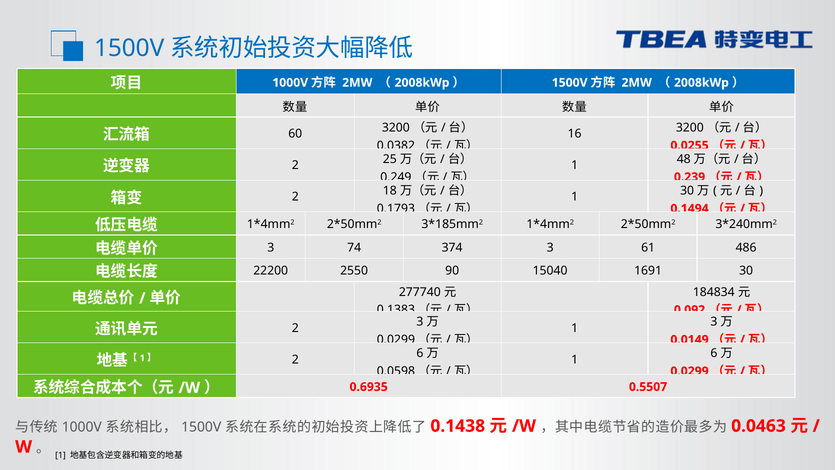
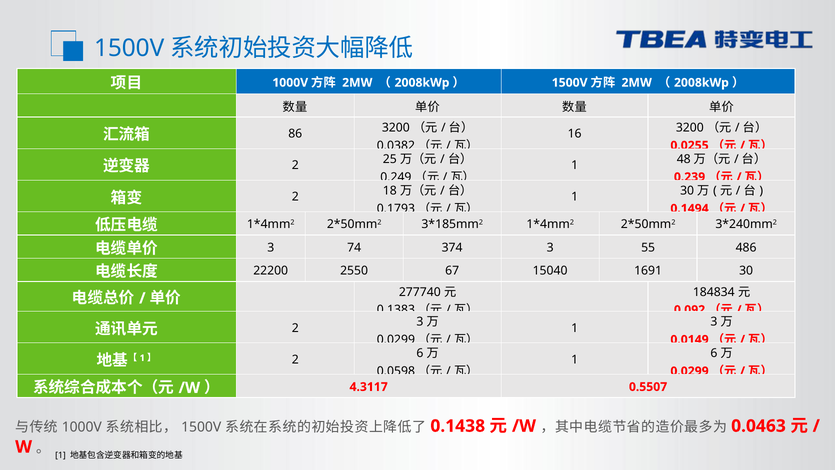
60: 60 -> 86 (295, 134)
61: 61 -> 55 (648, 247)
90: 90 -> 67 (452, 271)
0.6935: 0.6935 -> 4.3117 (369, 387)
